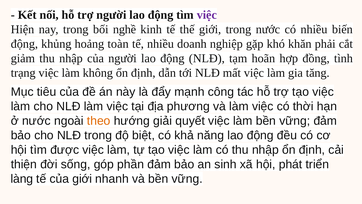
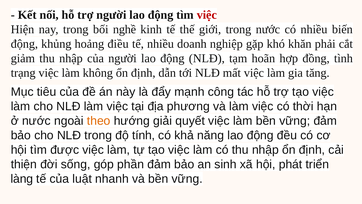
việc colour: purple -> red (207, 15)
toàn: toàn -> điều (118, 44)
biệt: biệt -> tính (144, 135)
của giới: giới -> luật (82, 178)
